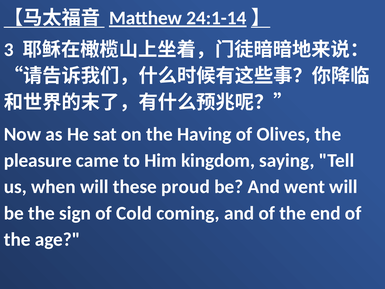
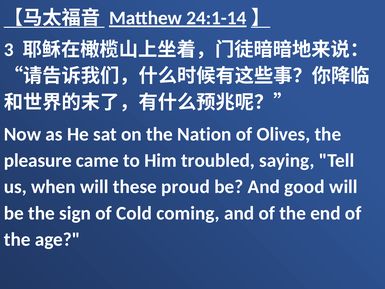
Having: Having -> Nation (204, 134)
kingdom: kingdom -> troubled (218, 160)
went: went -> good (304, 187)
